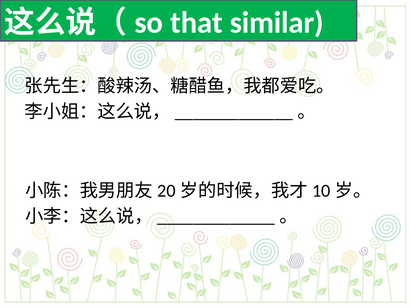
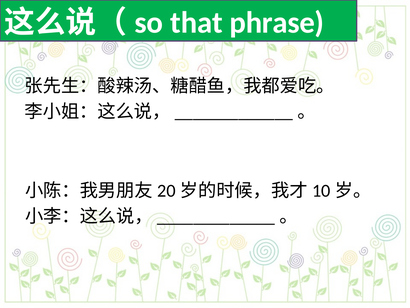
similar: similar -> phrase (277, 23)
